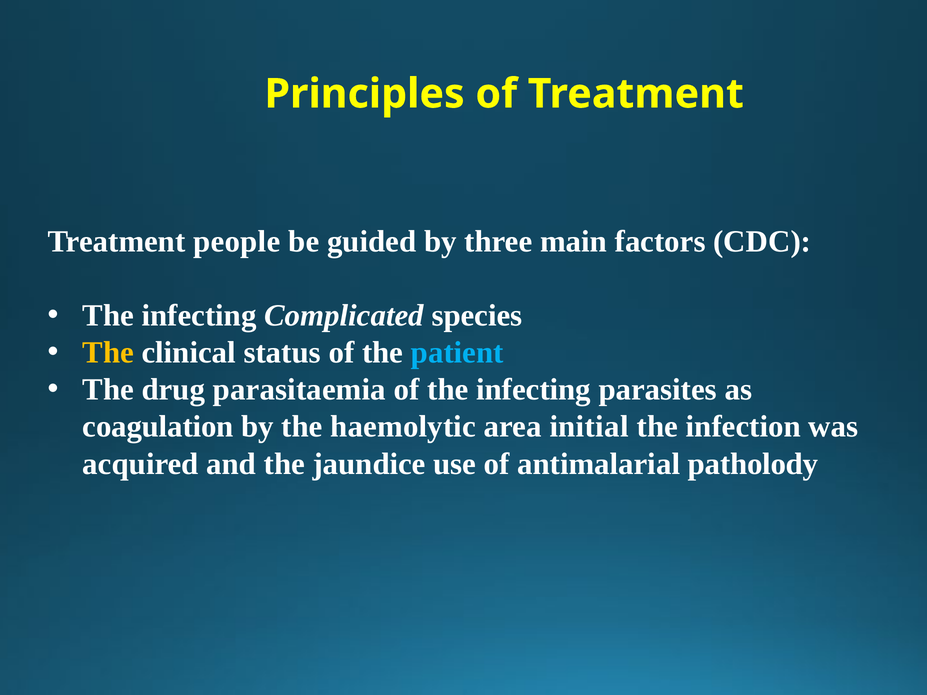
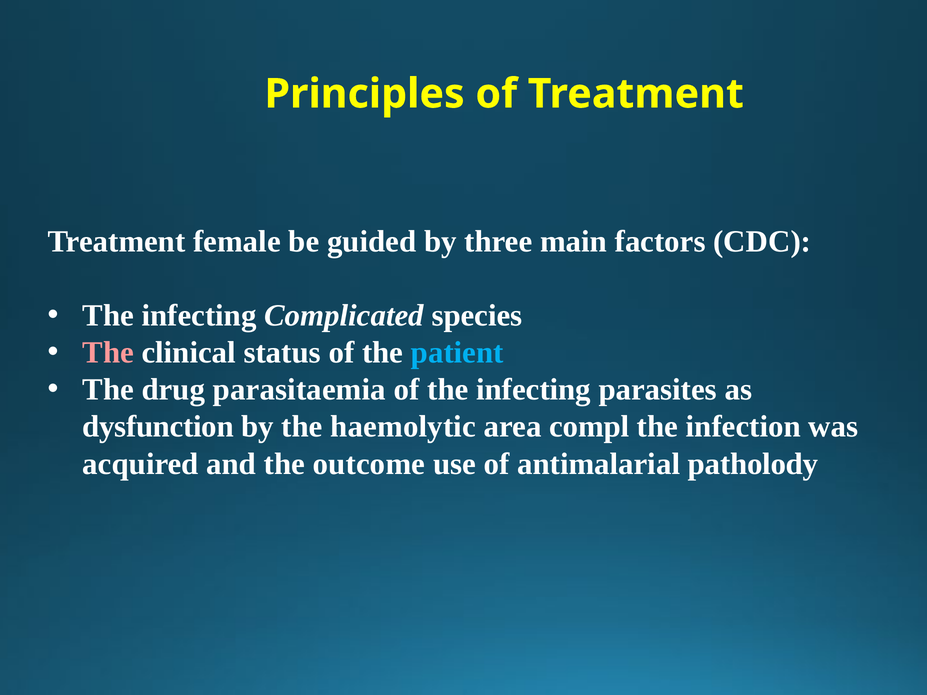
people: people -> female (237, 242)
The colour: yellow -> pink (108, 353)
coagulation: coagulation -> dysfunction (158, 427)
initial: initial -> compl (589, 427)
jaundice: jaundice -> outcome (369, 464)
